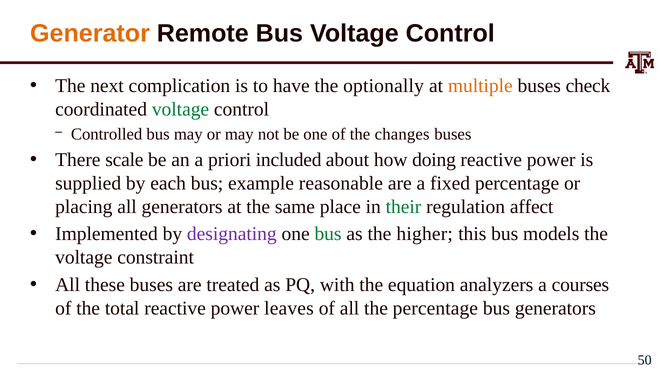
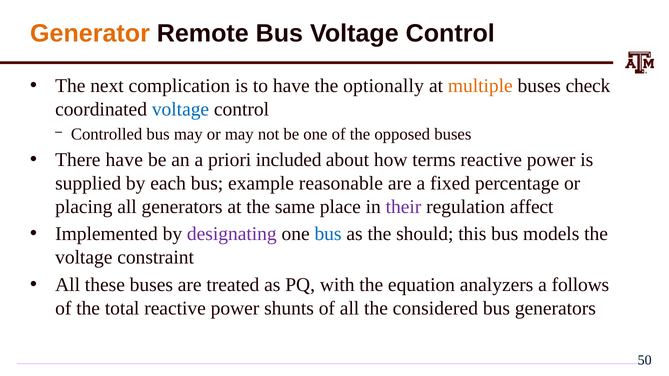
voltage colour: green -> blue (181, 109)
changes: changes -> opposed (402, 134)
There scale: scale -> have (124, 160)
doing: doing -> terms (434, 160)
their colour: green -> purple (404, 207)
bus colour: green -> blue (328, 234)
higher: higher -> should (425, 234)
courses: courses -> follows (580, 285)
leaves: leaves -> shunts (289, 308)
the percentage: percentage -> considered (435, 308)
